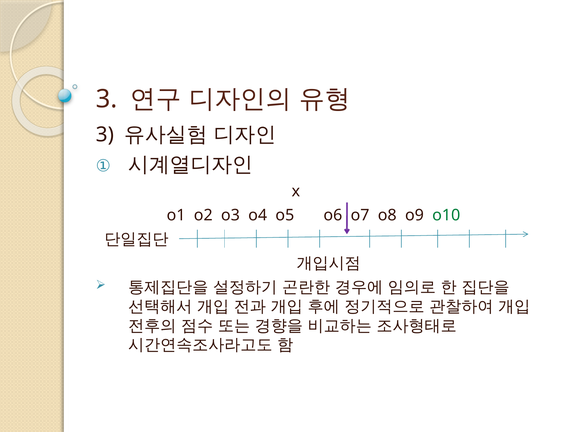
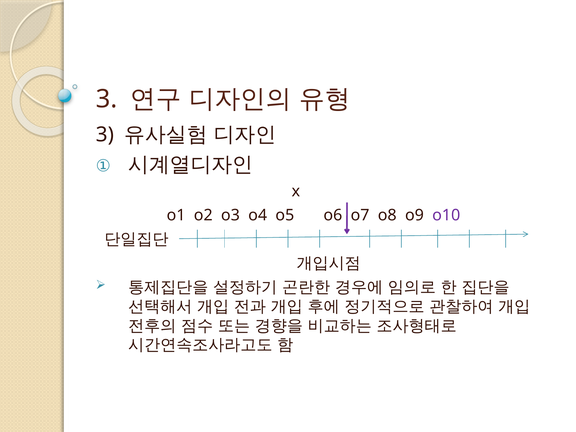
o10 colour: green -> purple (446, 215)
